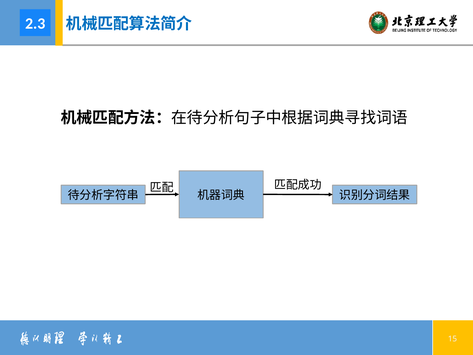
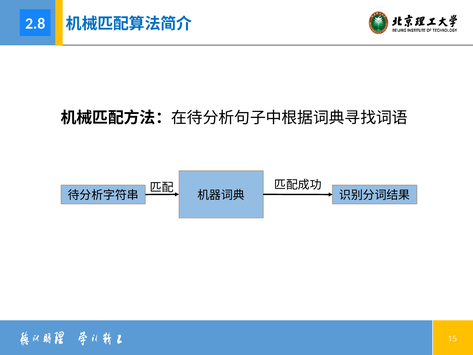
2.3: 2.3 -> 2.8 (35, 24)
